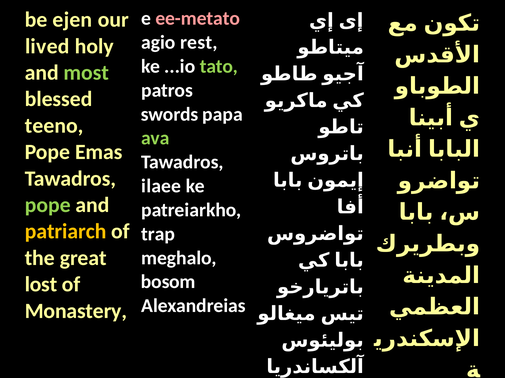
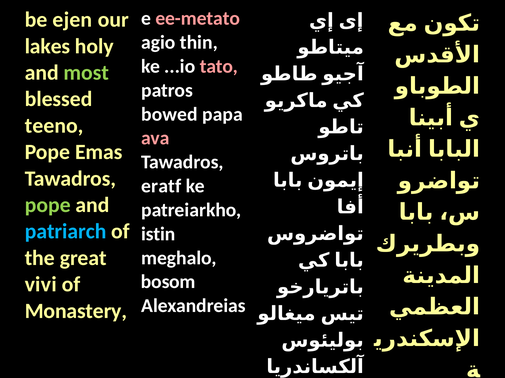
rest: rest -> thin (199, 42)
lived: lived -> lakes (47, 46)
tato colour: light green -> pink (219, 66)
swords: swords -> bowed (169, 114)
ava colour: light green -> pink (155, 138)
ilaee: ilaee -> eratf (161, 186)
patriarch colour: yellow -> light blue (66, 232)
trap: trap -> istin (158, 234)
lost: lost -> vivi (41, 285)
